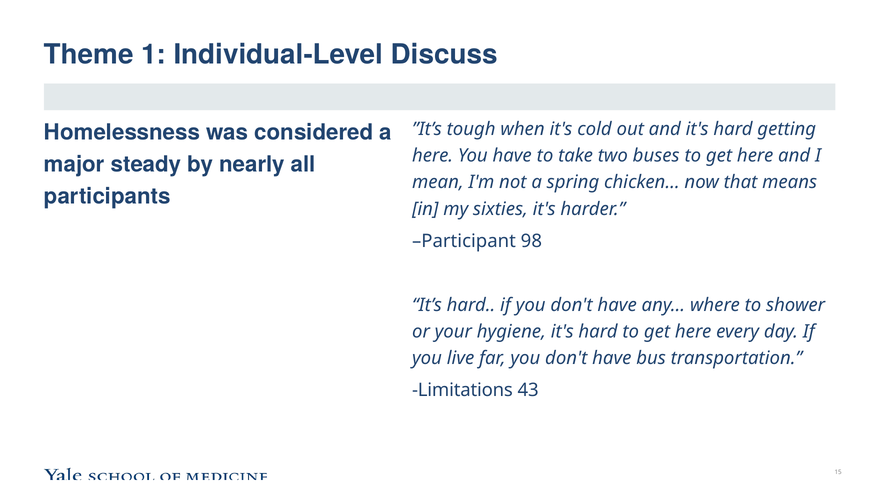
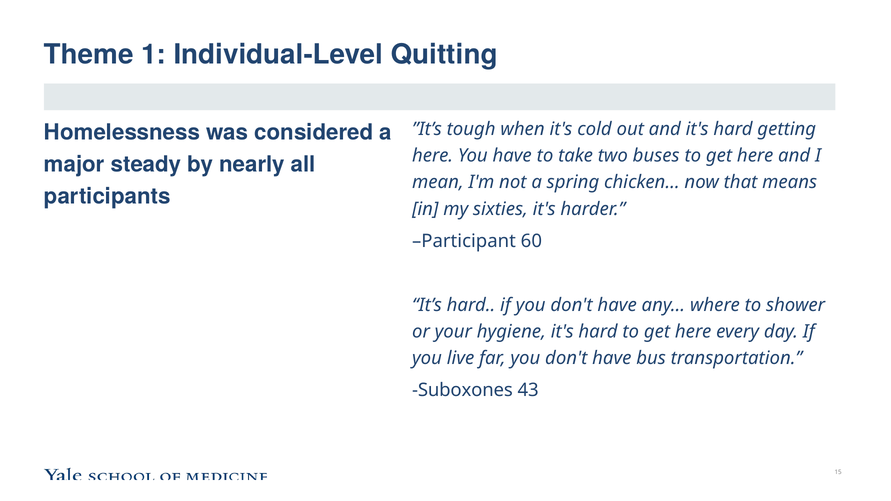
Discuss: Discuss -> Quitting (444, 55)
98: 98 -> 60 (531, 241)
Limitations: Limitations -> Suboxones (462, 390)
